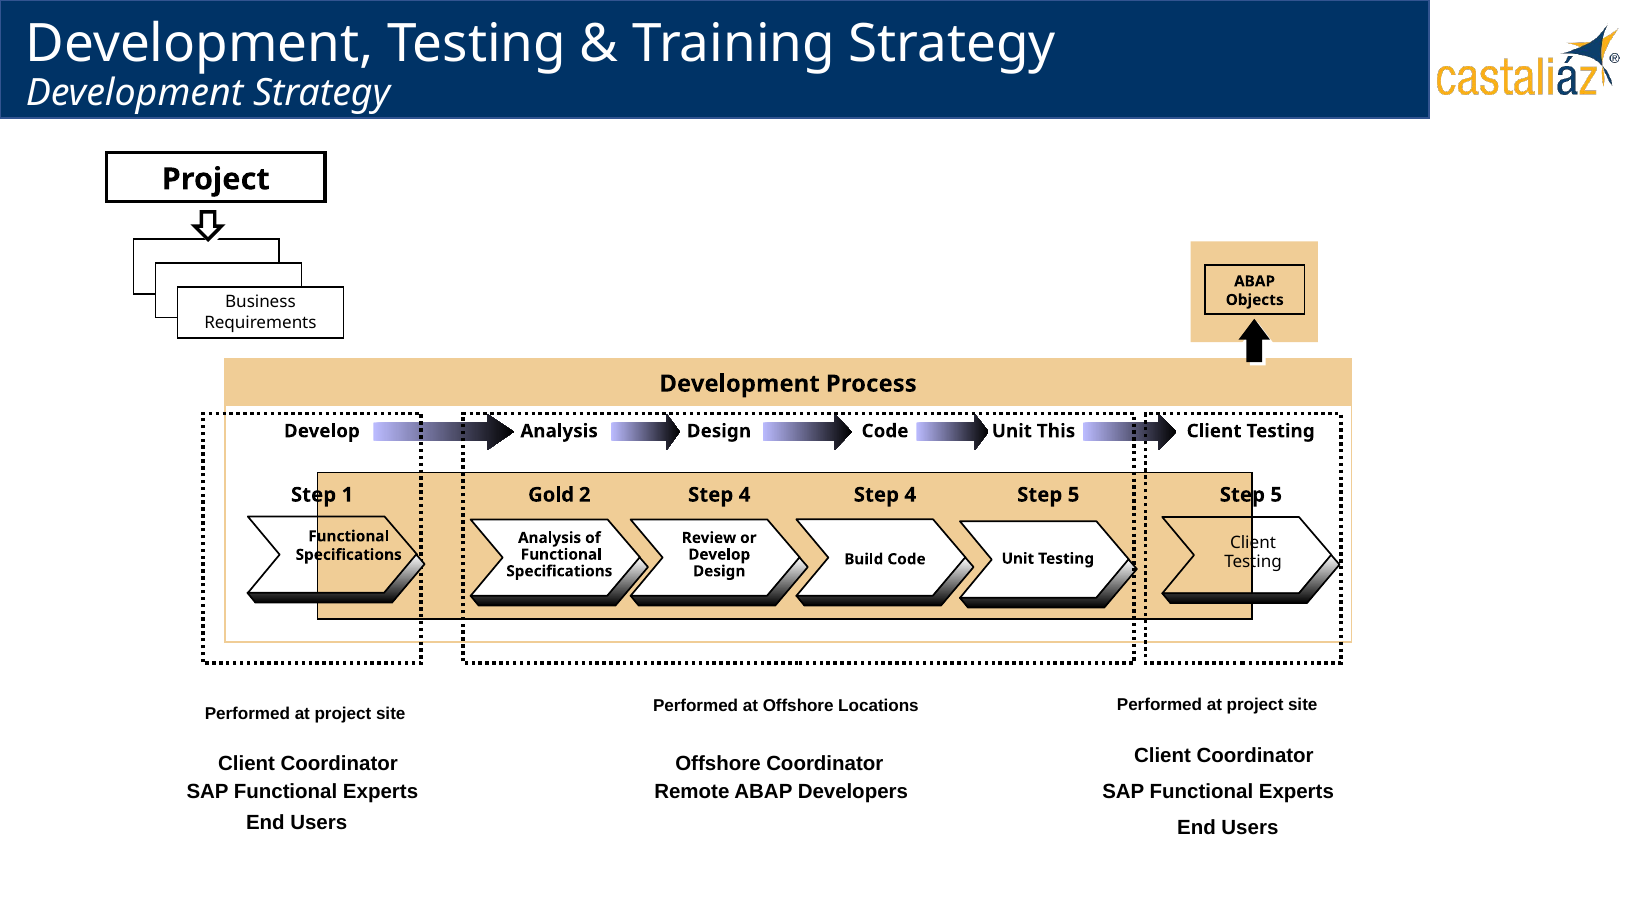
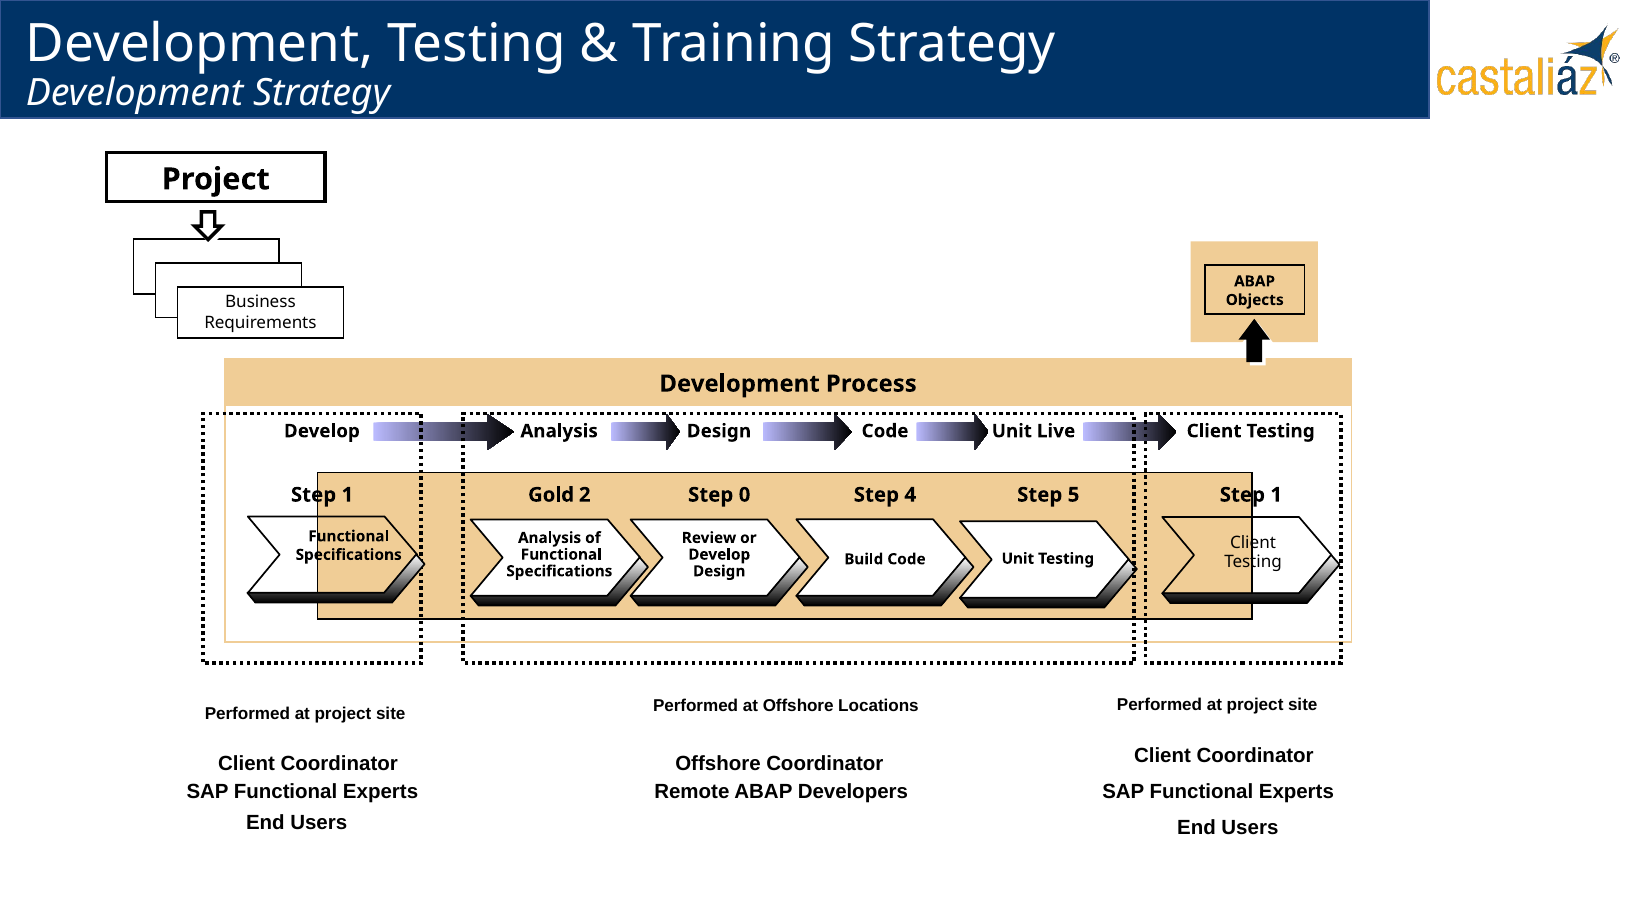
This: This -> Live (1056, 431)
2 Step 4: 4 -> 0 (745, 495)
5: 5 -> 1 (1276, 495)
